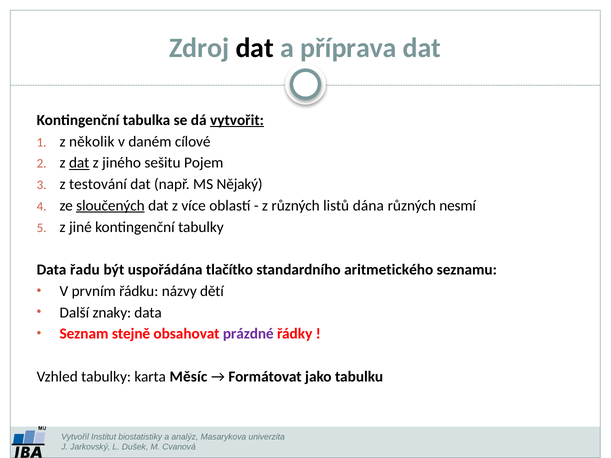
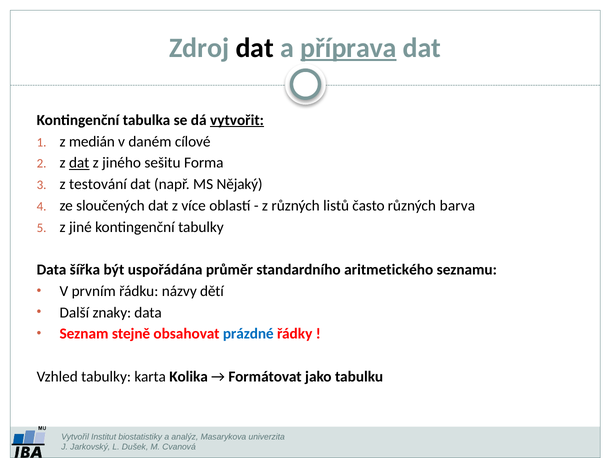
příprava underline: none -> present (348, 48)
několik: několik -> medián (92, 142)
Pojem: Pojem -> Forma (204, 163)
sloučených underline: present -> none (110, 206)
dána: dána -> často (368, 206)
nesmí: nesmí -> barva (457, 206)
řadu: řadu -> šířka (85, 270)
tlačítko: tlačítko -> průměr (229, 270)
prázdné colour: purple -> blue (248, 334)
Měsíc: Měsíc -> Kolika (189, 377)
